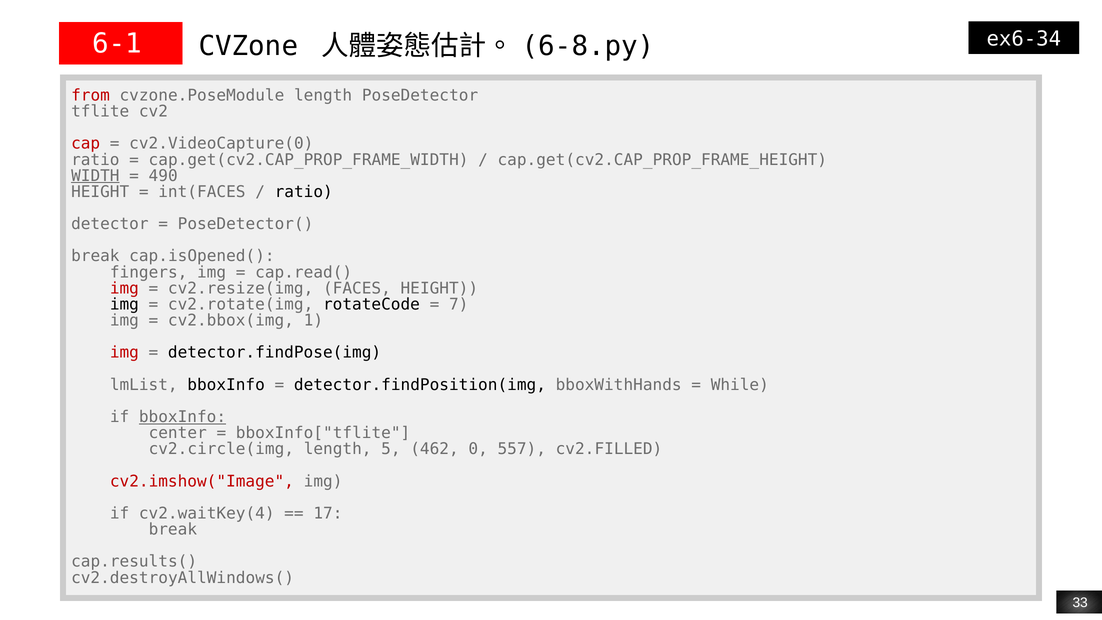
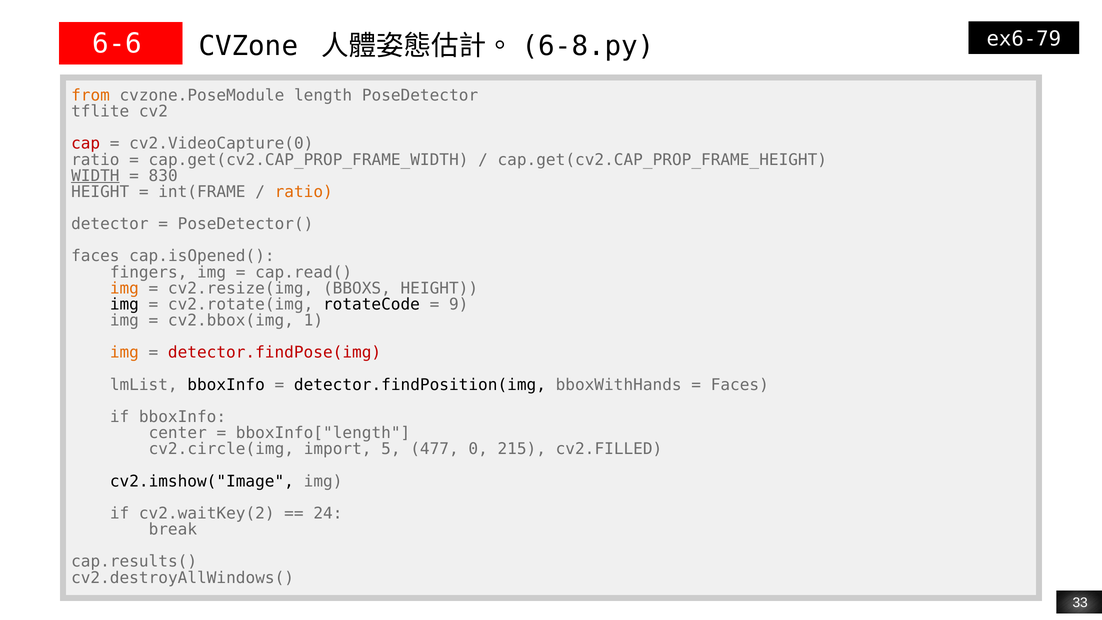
6-1: 6-1 -> 6-6 (117, 44)
ex6-34: ex6-34 -> ex6-79 (1024, 39)
from colour: red -> orange (91, 95)
490: 490 -> 830 (163, 176)
int(FACES: int(FACES -> int(FRAME (202, 192)
ratio colour: black -> orange (304, 192)
break: break -> faces (95, 256)
img colour: red -> orange (124, 288)
FACES: FACES -> BBOXS (357, 288)
7: 7 -> 9 (459, 304)
img colour: red -> orange (124, 353)
detector.findPose(img colour: black -> red (275, 353)
While: While -> Faces (740, 385)
bboxInfo underline: present -> none (182, 417)
bboxInfo["tflite: bboxInfo["tflite -> bboxInfo["length (323, 433)
cv2.circle(img length: length -> import (338, 449)
462: 462 -> 477 (435, 449)
557: 557 -> 215 (522, 449)
cv2.imshow("Image colour: red -> black (202, 481)
cv2.waitKey(4: cv2.waitKey(4 -> cv2.waitKey(2 (207, 513)
17: 17 -> 24 (328, 513)
